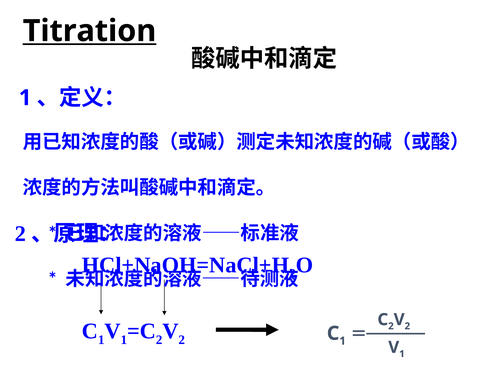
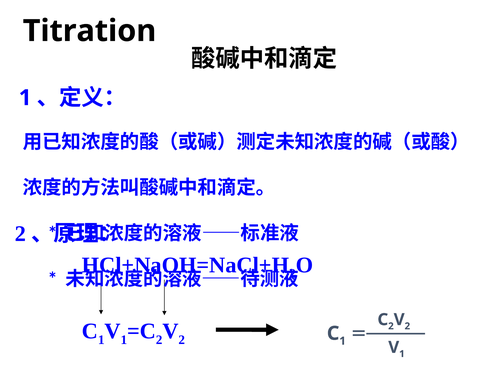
Titration underline: present -> none (90, 31)
